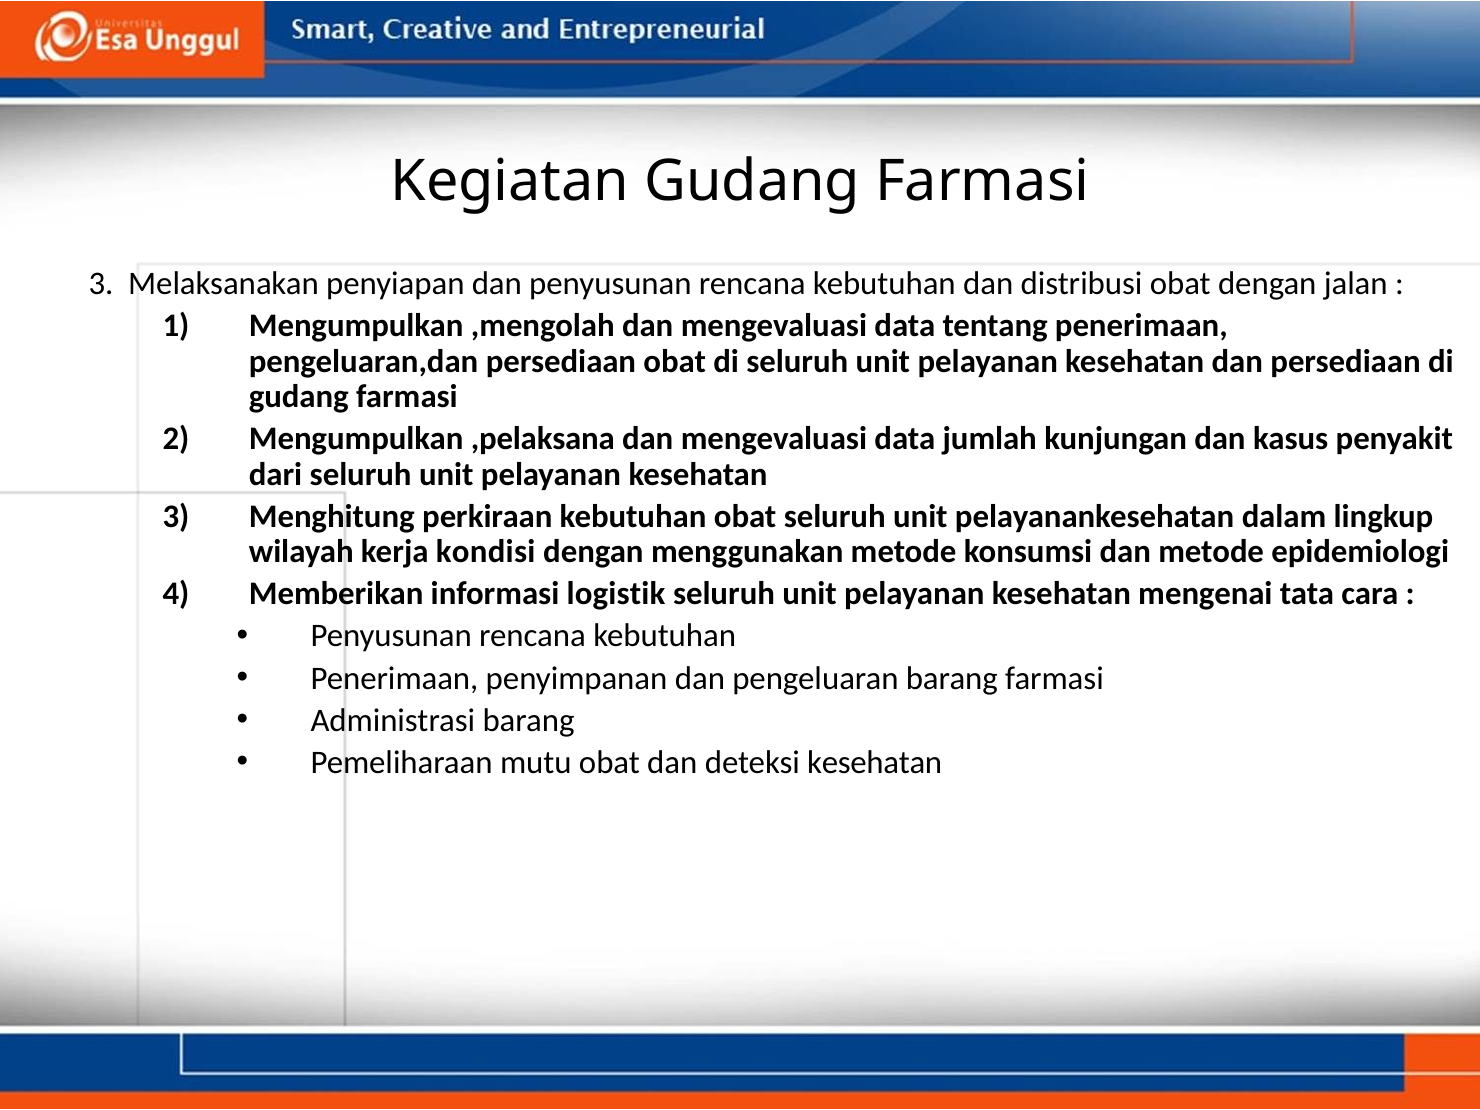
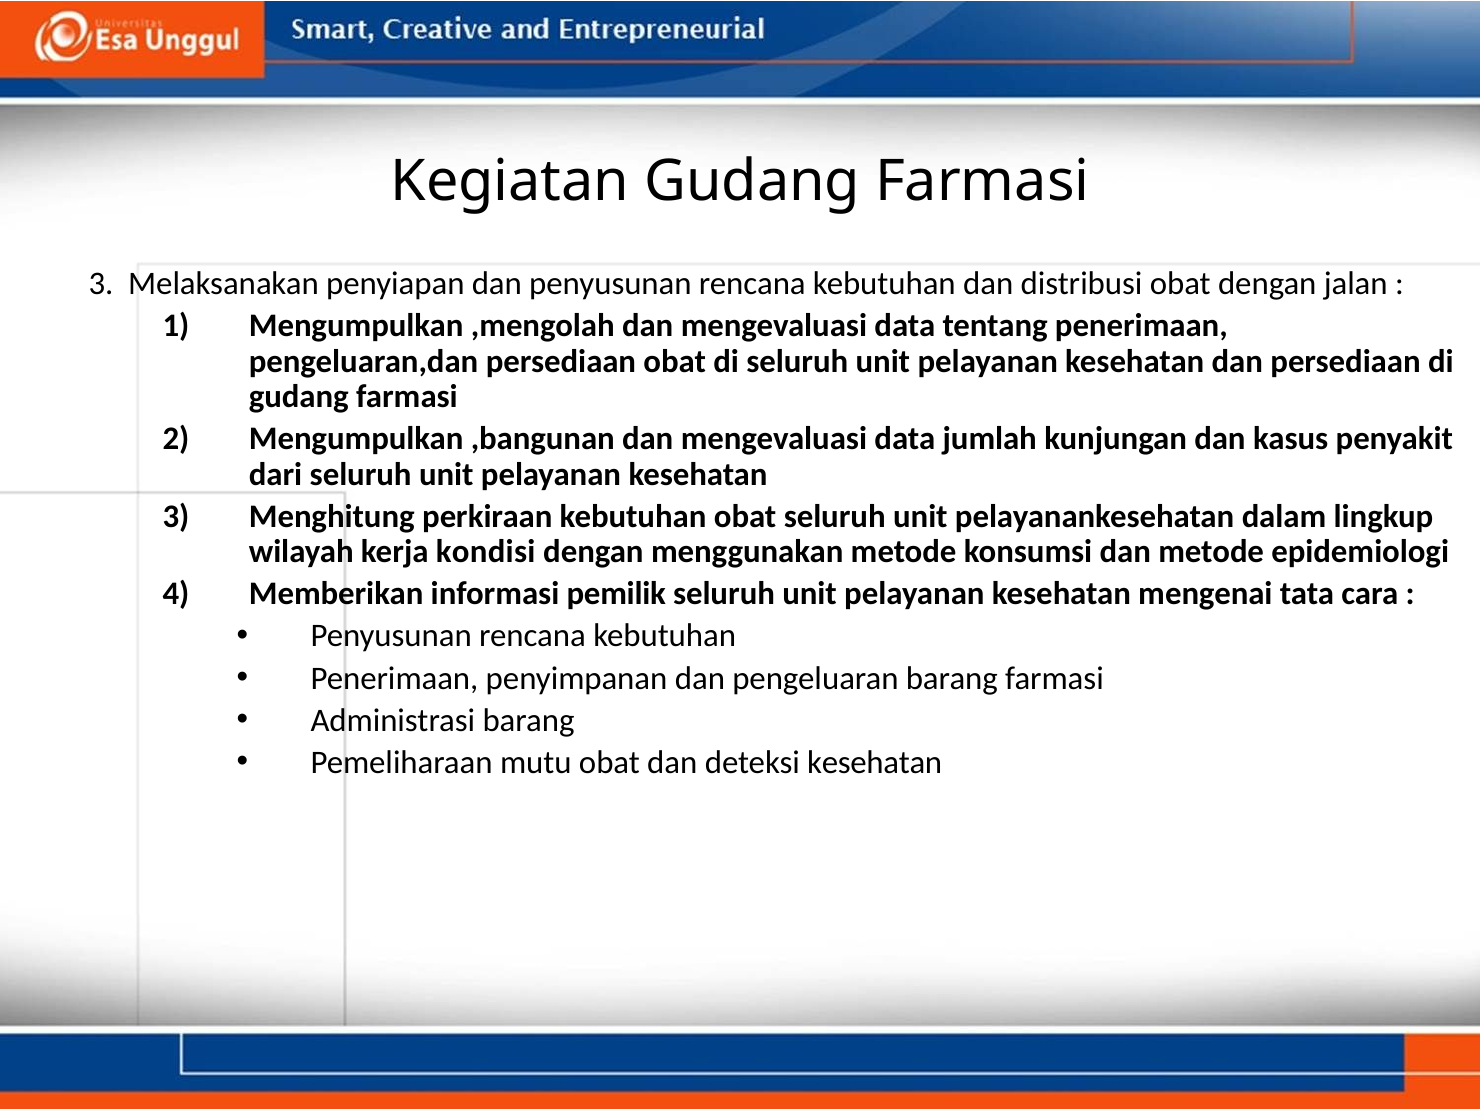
,pelaksana: ,pelaksana -> ,bangunan (543, 439)
logistik: logistik -> pemilik (616, 594)
